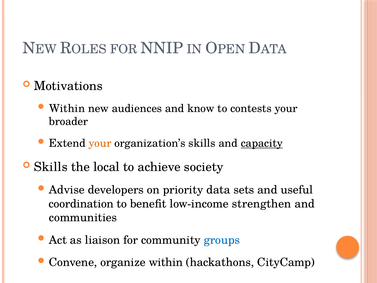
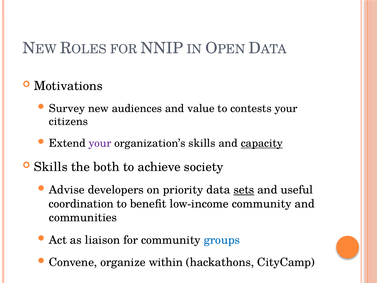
Within: Within -> Survey (67, 108)
know: know -> value (201, 108)
broader: broader -> citizens (68, 121)
your colour: orange -> purple (100, 143)
local: local -> both (106, 167)
sets underline: none -> present (244, 190)
low-income strengthen: strengthen -> community (262, 204)
